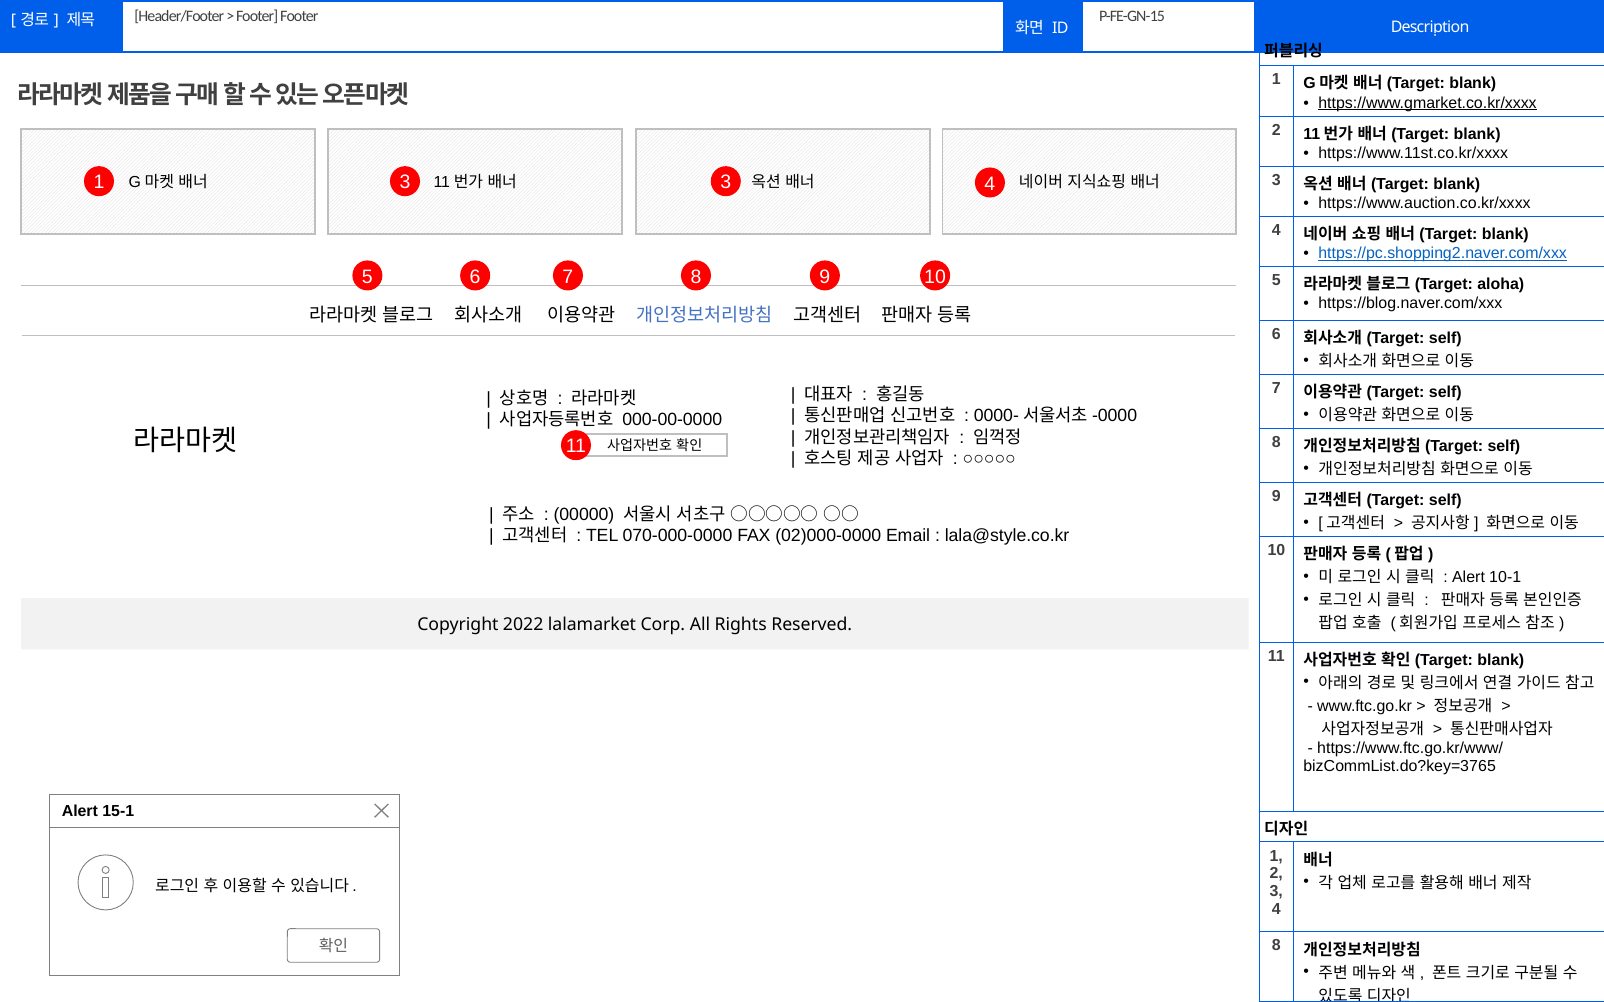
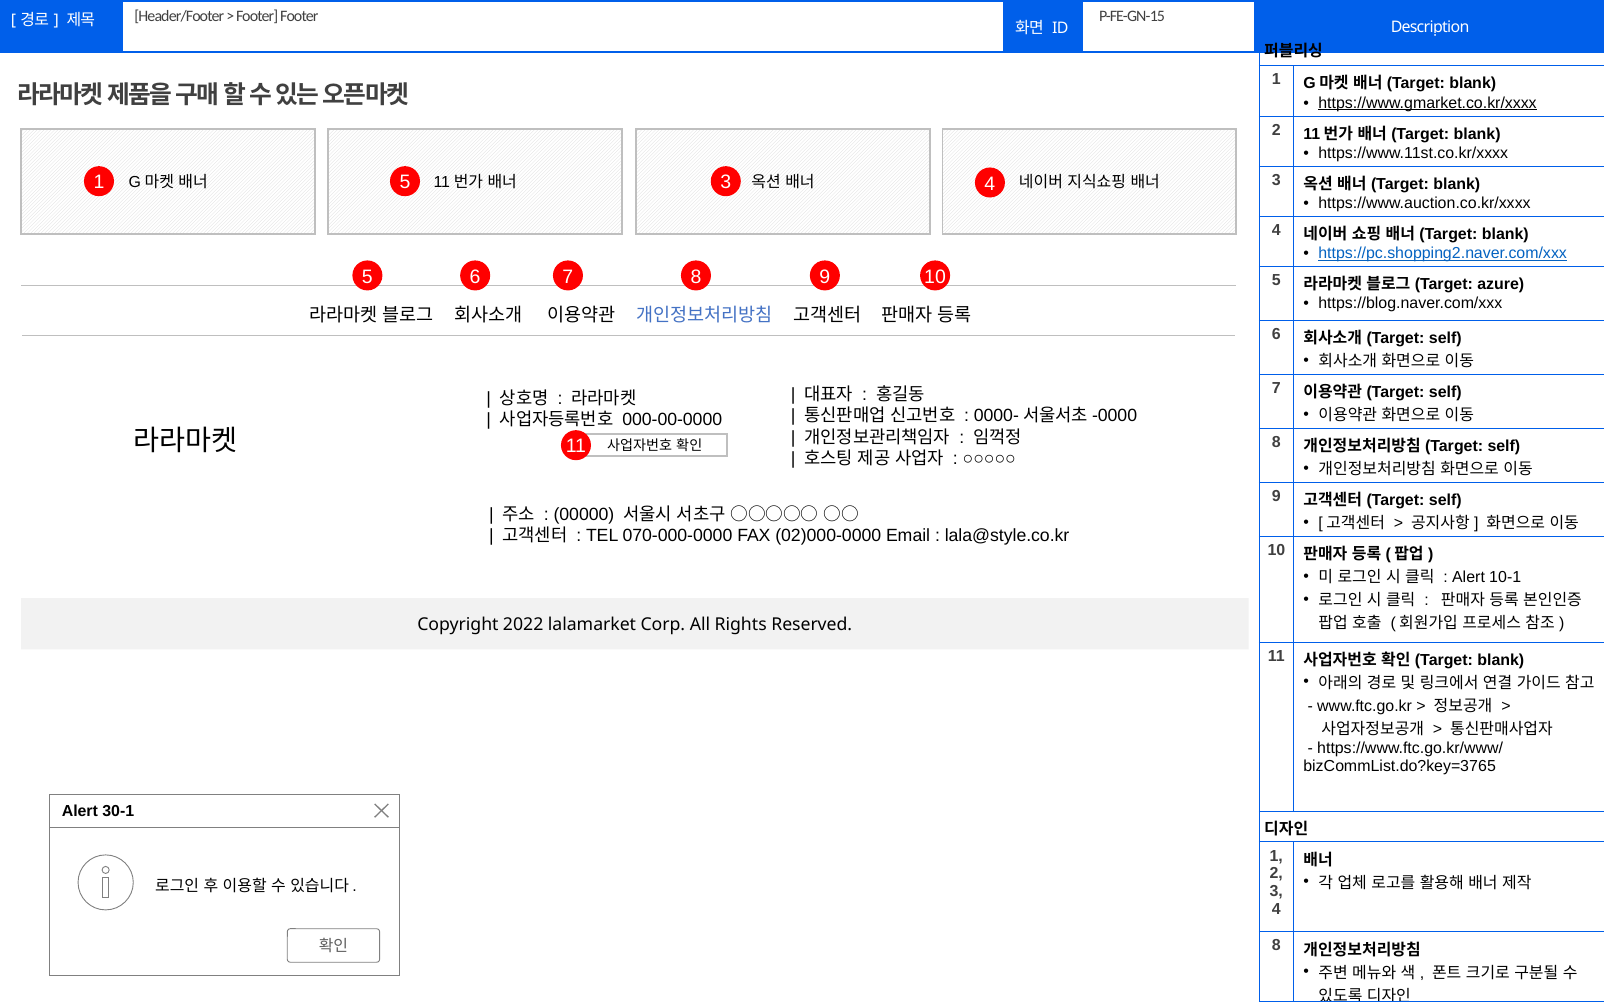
1 3: 3 -> 5 (405, 183)
aloha: aloha -> azure (1501, 285)
15-1: 15-1 -> 30-1 (118, 812)
